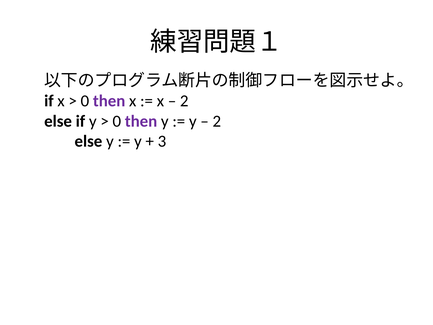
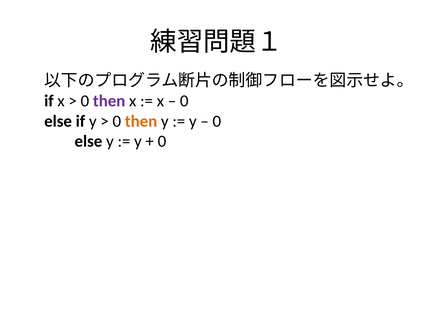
2: 2 -> 0 (184, 101)
then colour: purple -> orange (141, 121)
2: 2 -> 0 (217, 121)
3: 3 -> 0 (162, 141)
